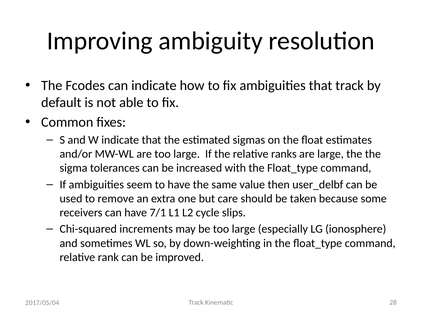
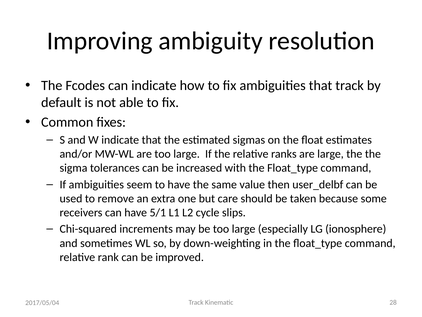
7/1: 7/1 -> 5/1 (158, 212)
